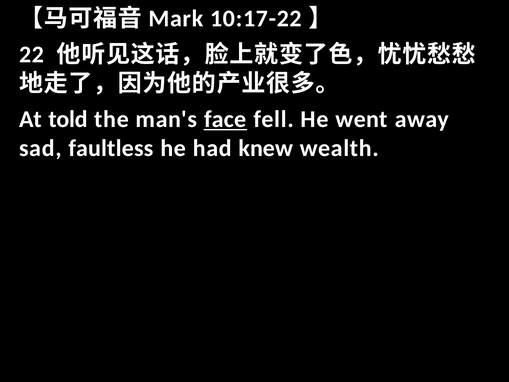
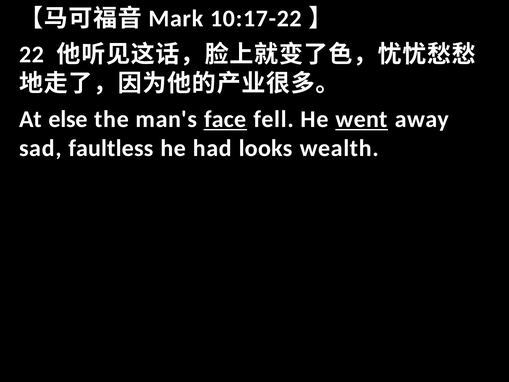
told: told -> else (68, 119)
went underline: none -> present (362, 119)
knew: knew -> looks (266, 148)
